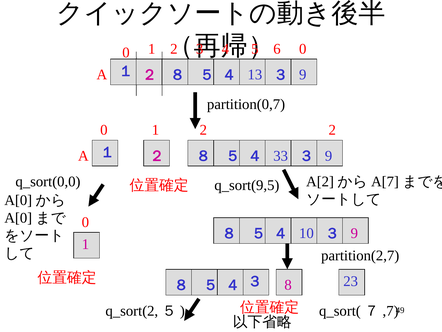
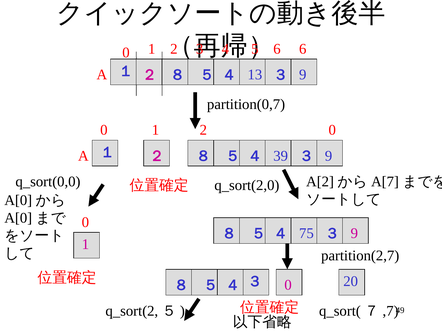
0: 0 -> 6 (303, 49)
2 2: 2 -> 0 (332, 130)
33: 33 -> 39 (281, 156)
q_sort(9,5: q_sort(9,5 -> q_sort(2,0 (247, 185)
10: 10 -> 75 (306, 233)
8: 8 -> 0 (288, 285)
23: 23 -> 20 (351, 281)
